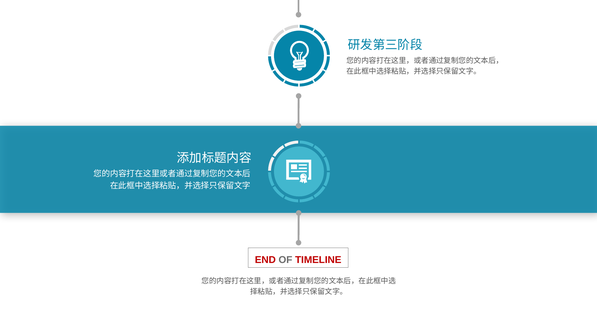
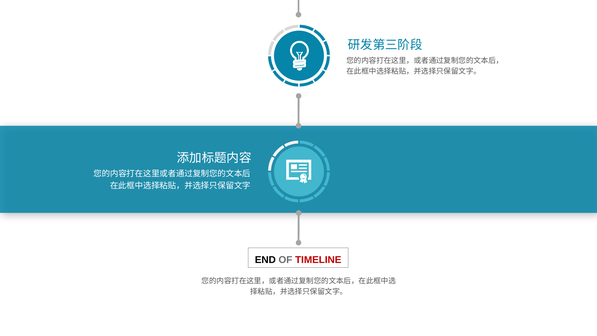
END colour: red -> black (265, 260)
